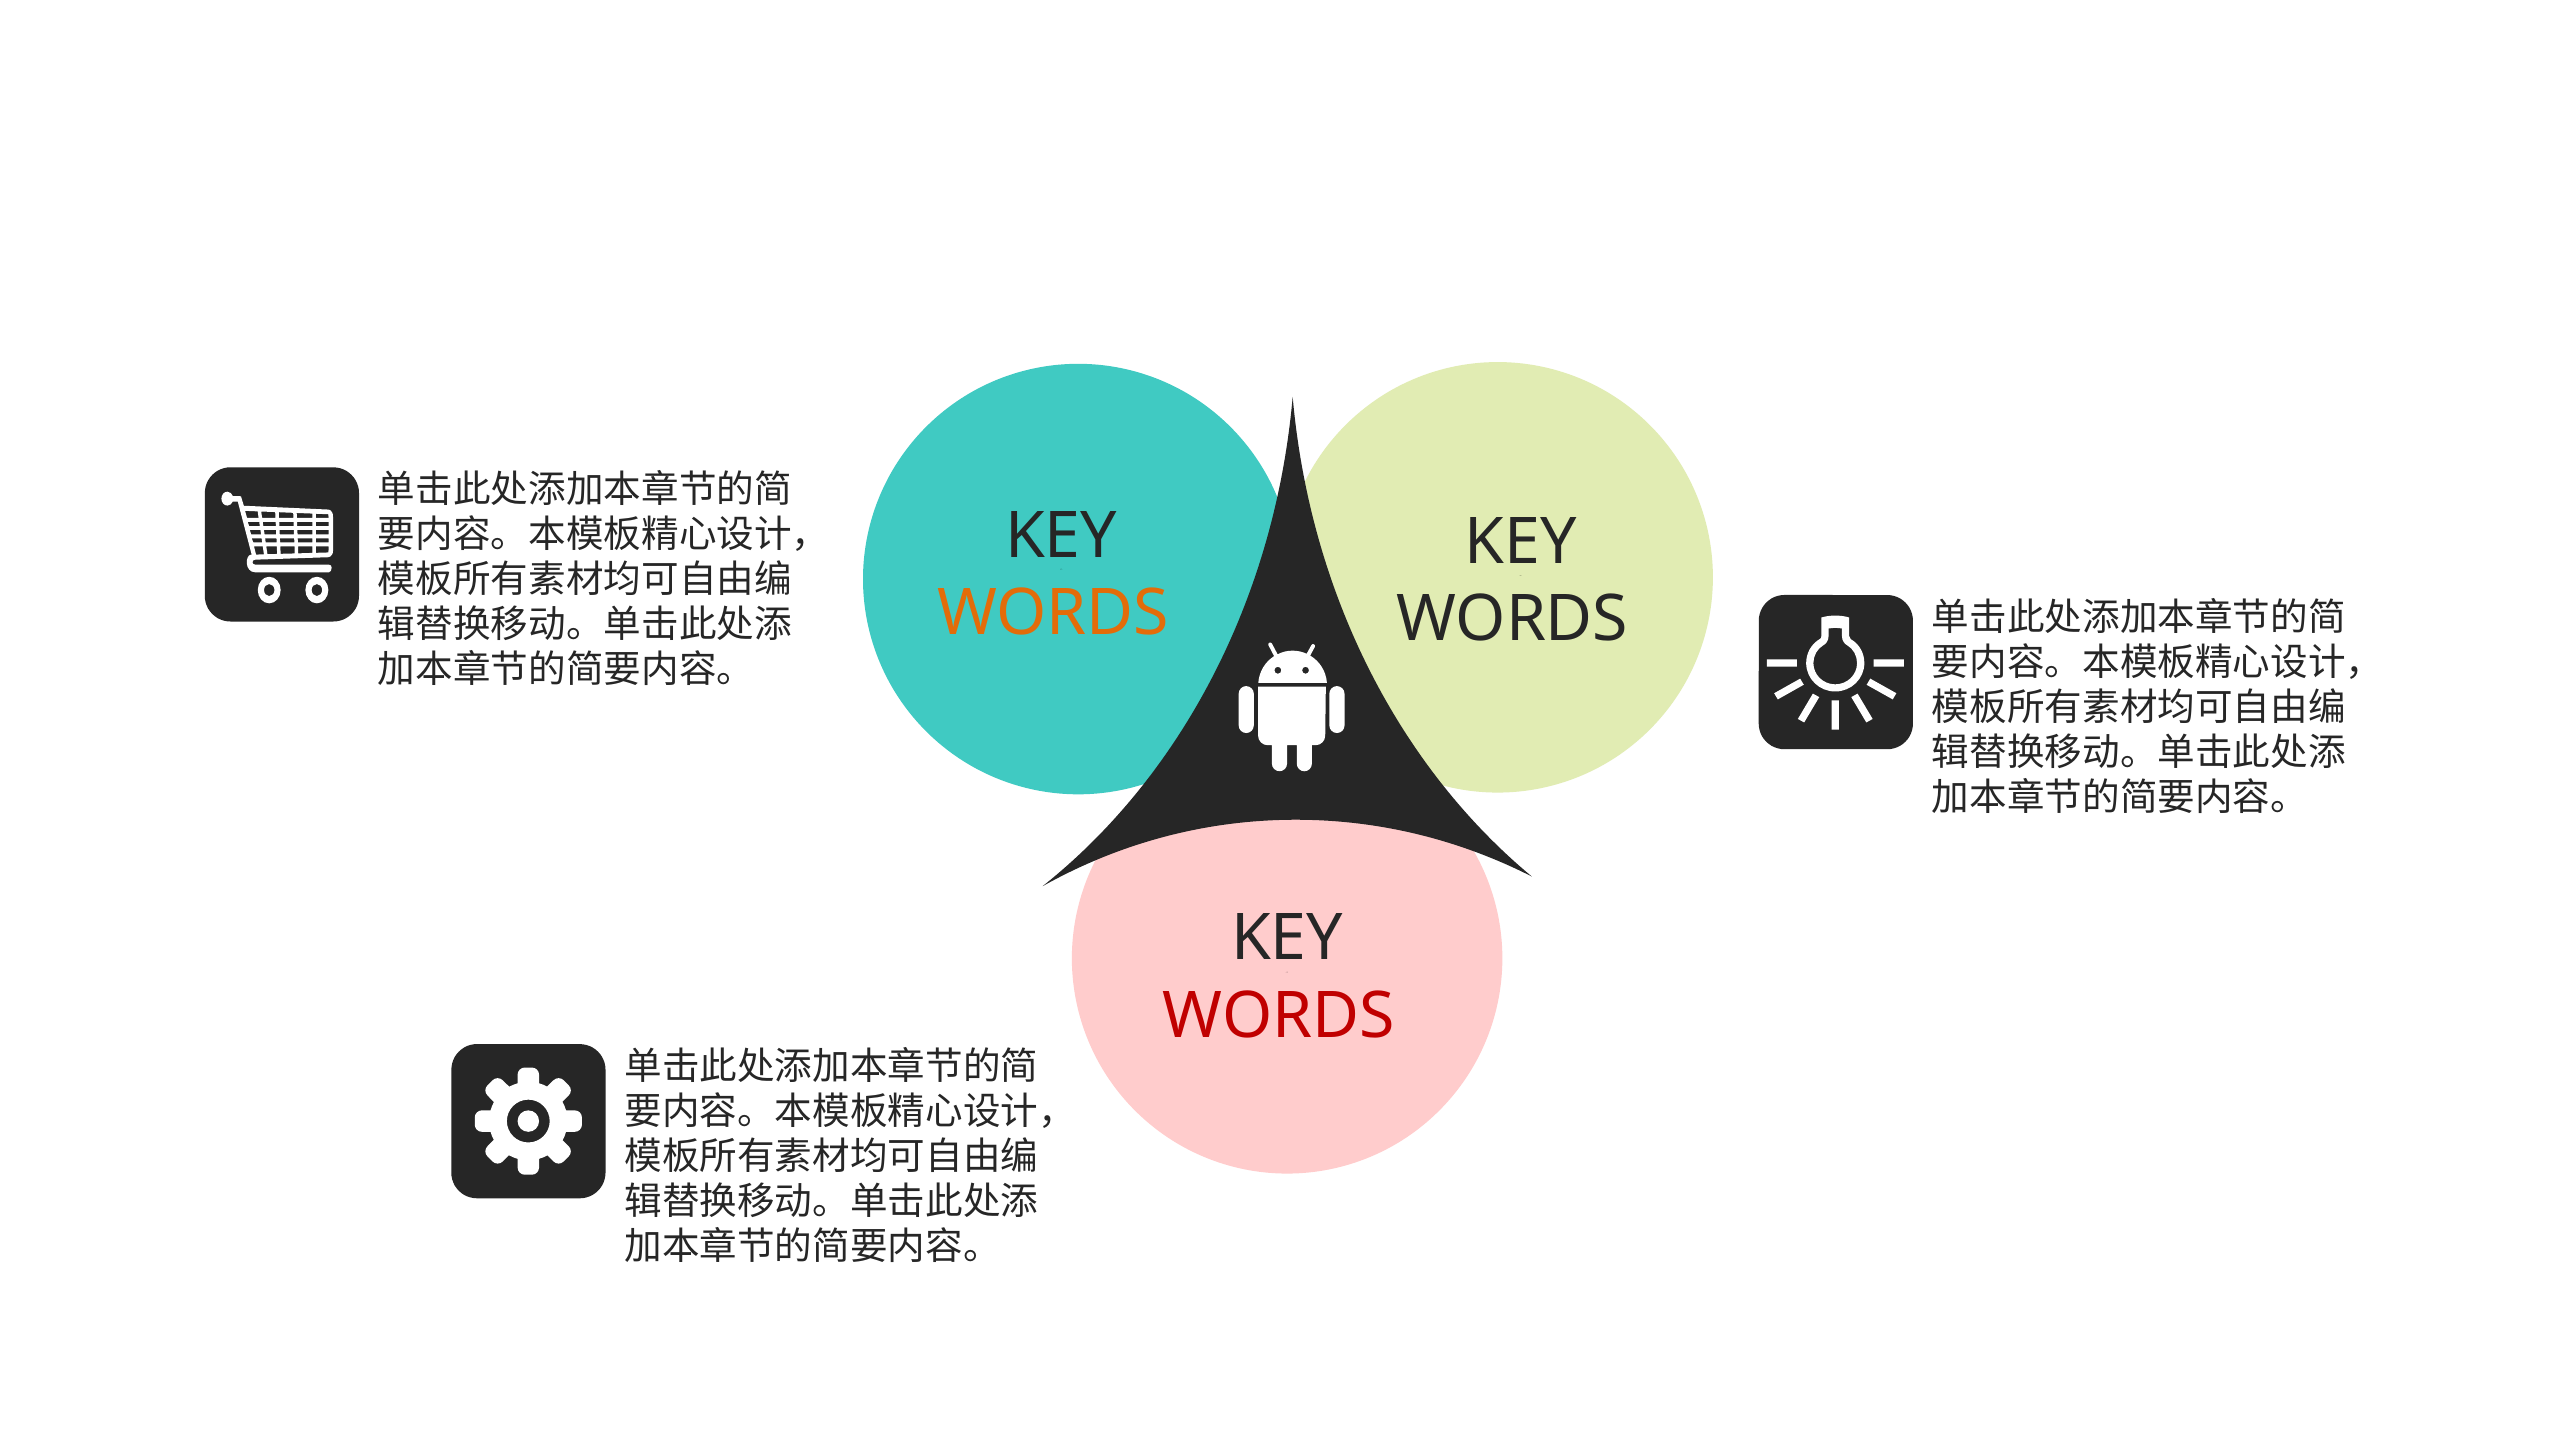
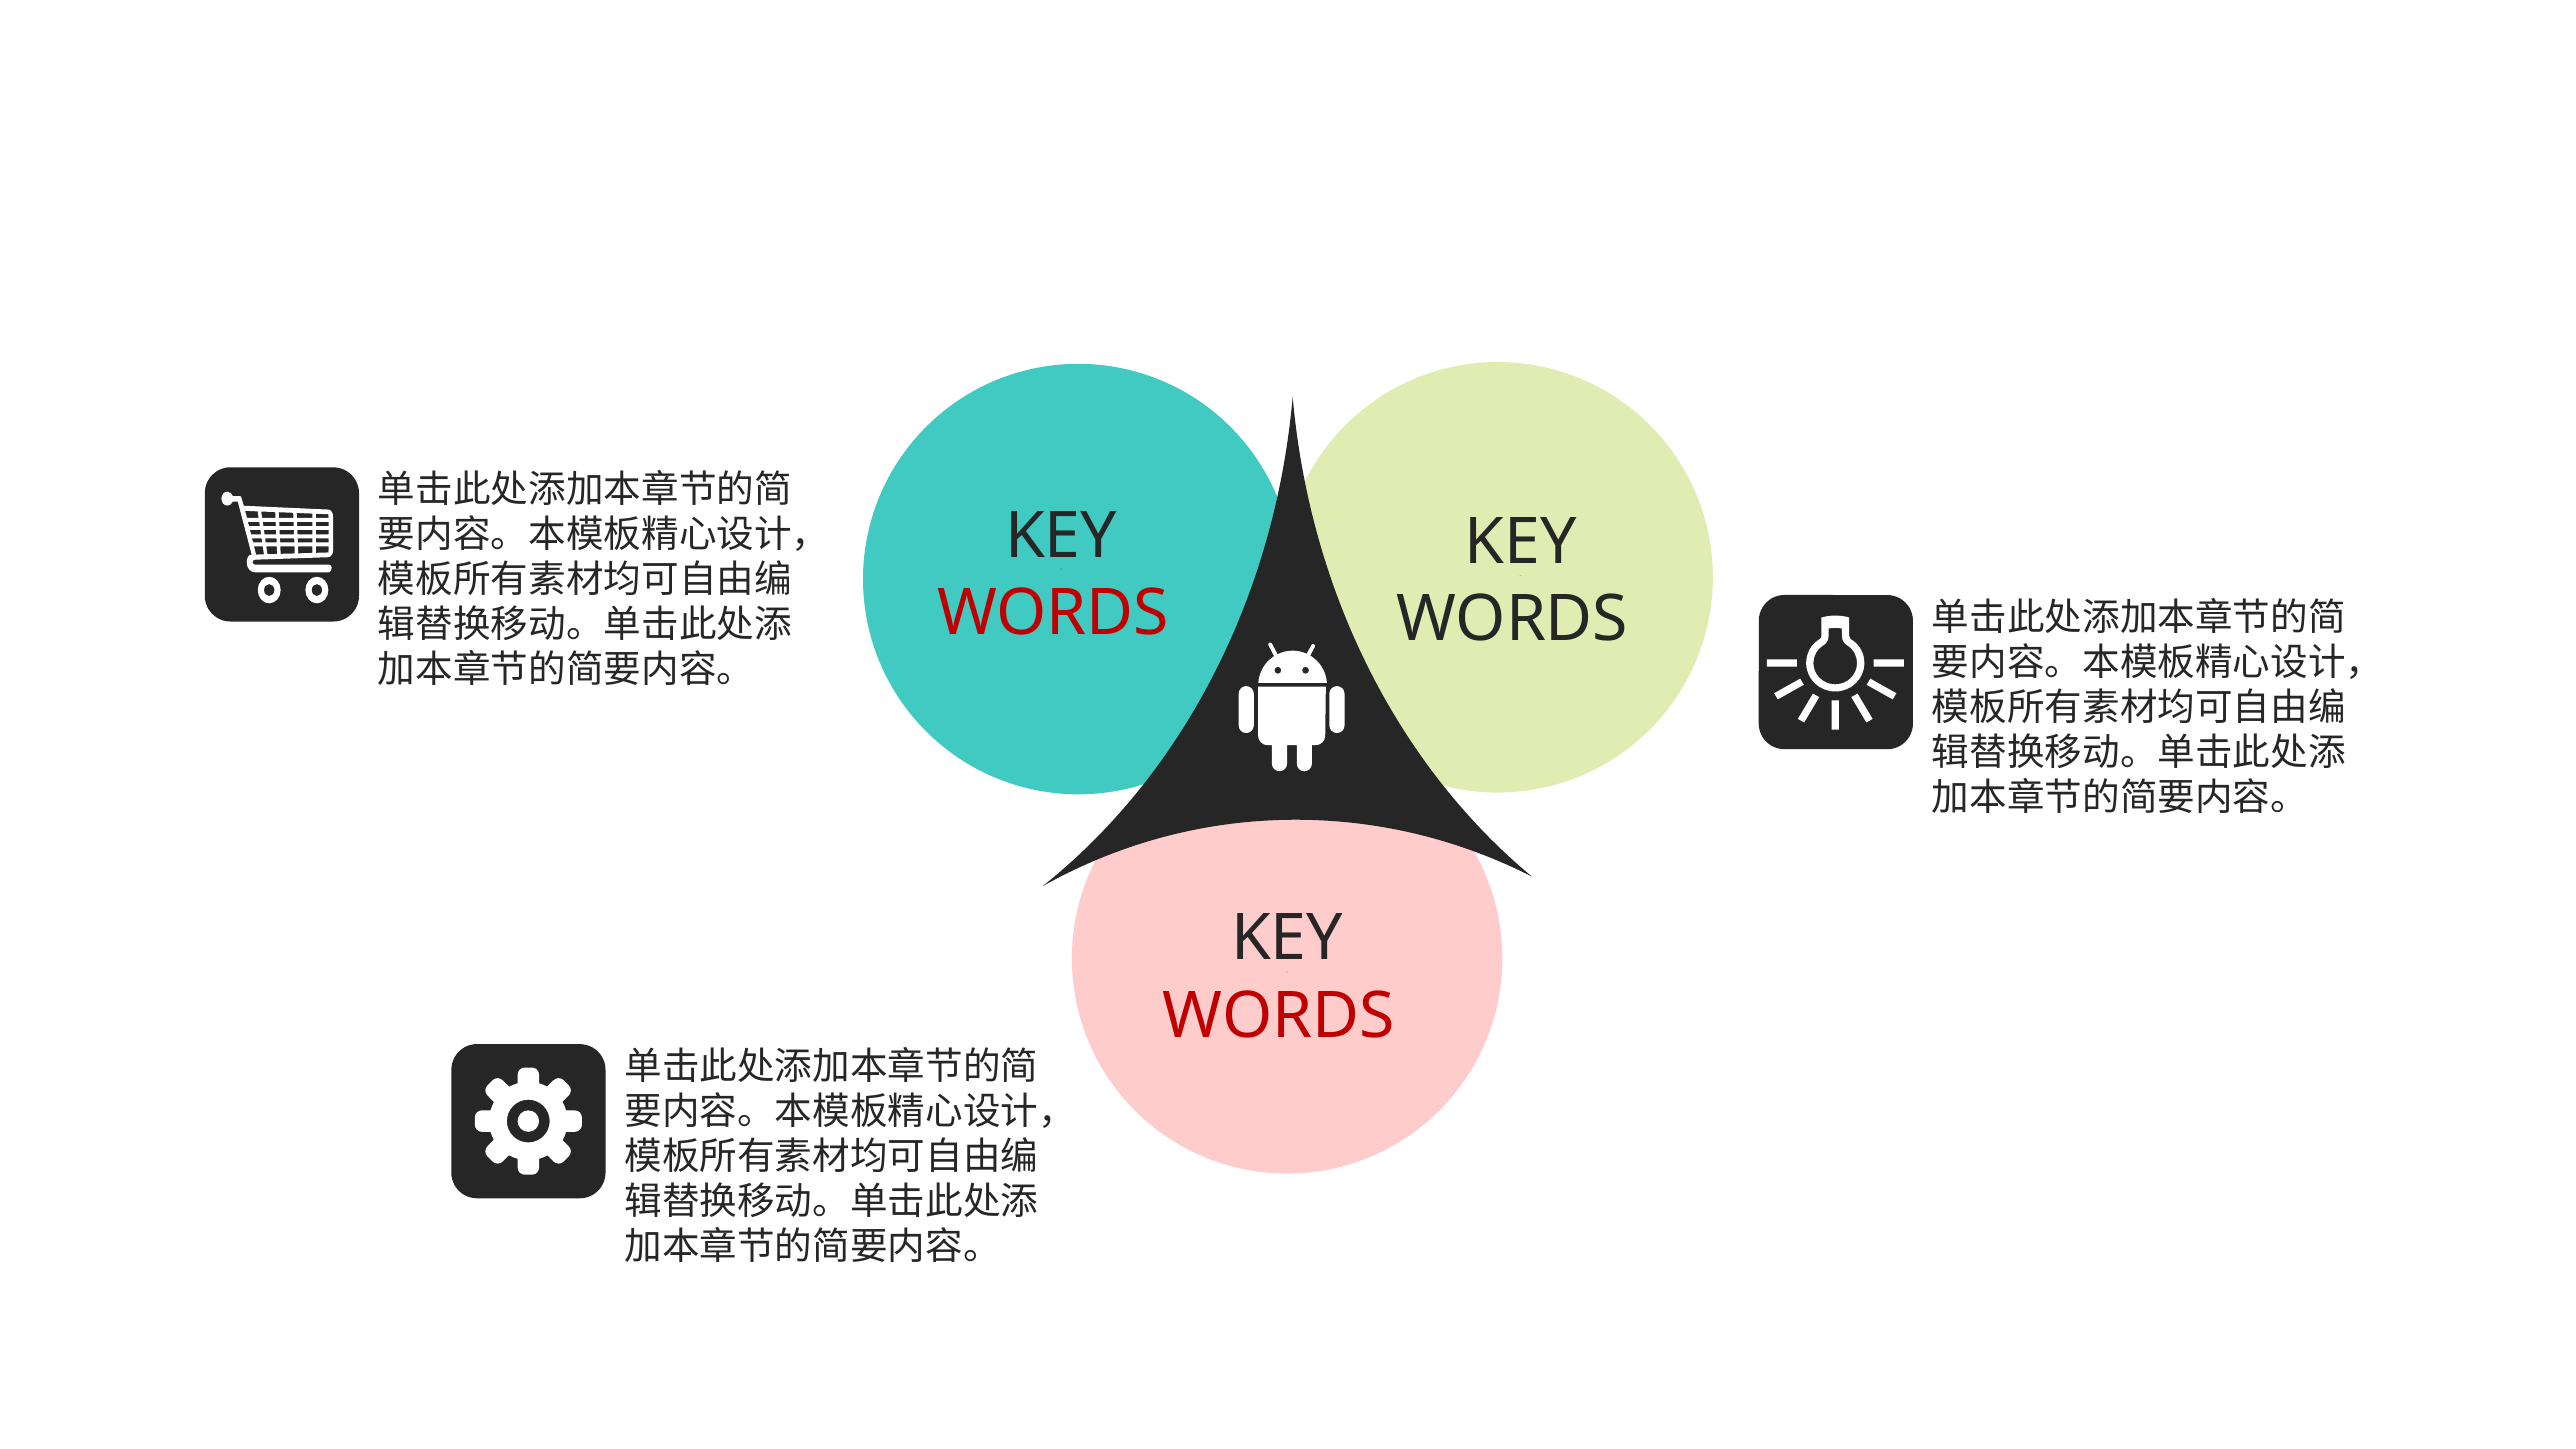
WORDS colour: orange -> red (1053, 613)
